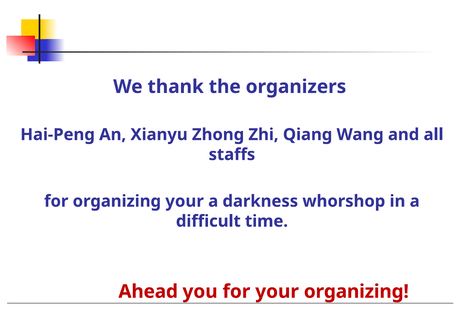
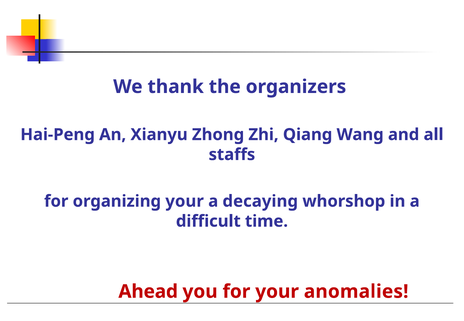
darkness: darkness -> decaying (260, 201)
your organizing: organizing -> anomalies (356, 292)
